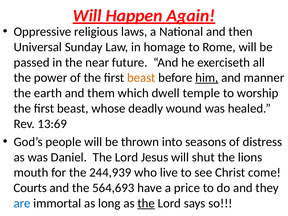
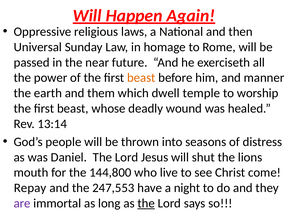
him underline: present -> none (207, 78)
13:69: 13:69 -> 13:14 (52, 124)
244,939: 244,939 -> 144,800 (110, 173)
Courts: Courts -> Repay (30, 188)
564,693: 564,693 -> 247,553 (113, 188)
price: price -> night (187, 188)
are colour: blue -> purple (22, 203)
